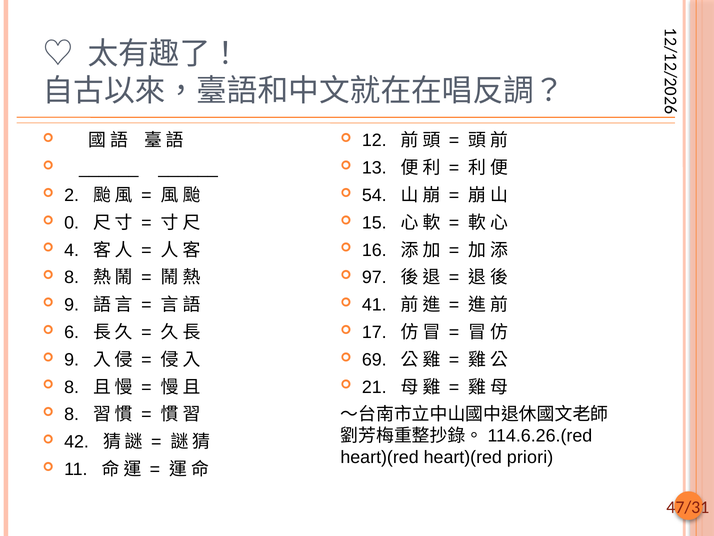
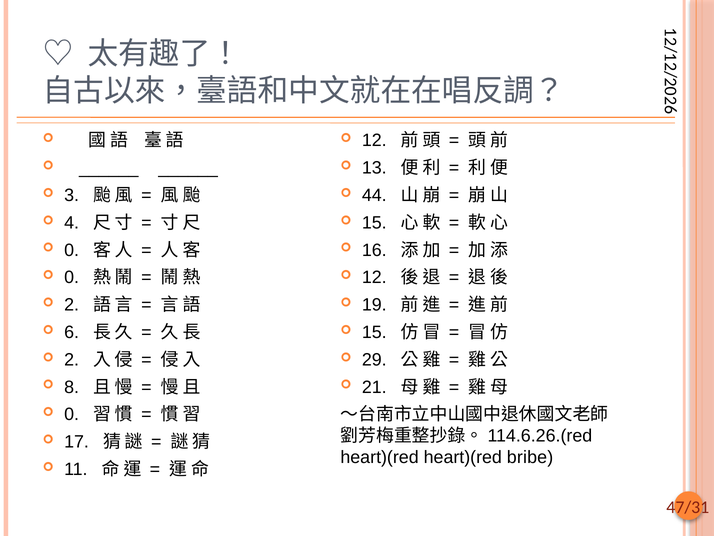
2: 2 -> 3 (72, 195)
54: 54 -> 44 (374, 195)
0: 0 -> 4 (72, 223)
4: 4 -> 0 (72, 250)
8: 8 -> 0 (72, 277)
97: 97 -> 12 (374, 277)
9: 9 -> 2 (72, 305)
41: 41 -> 19 (374, 305)
17: 17 -> 15 (374, 332)
9: 9 -> 2 (72, 359)
69: 69 -> 29 (374, 359)
8: 8 -> 0 (72, 414)
42: 42 -> 17 (77, 442)
priori: priori -> bribe (530, 457)
